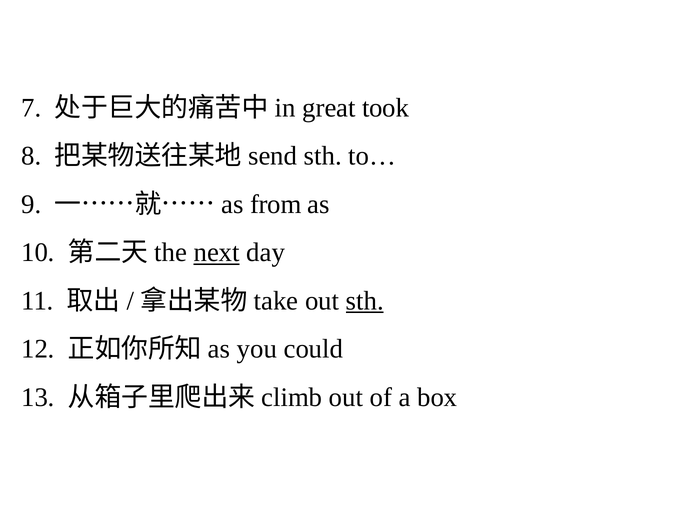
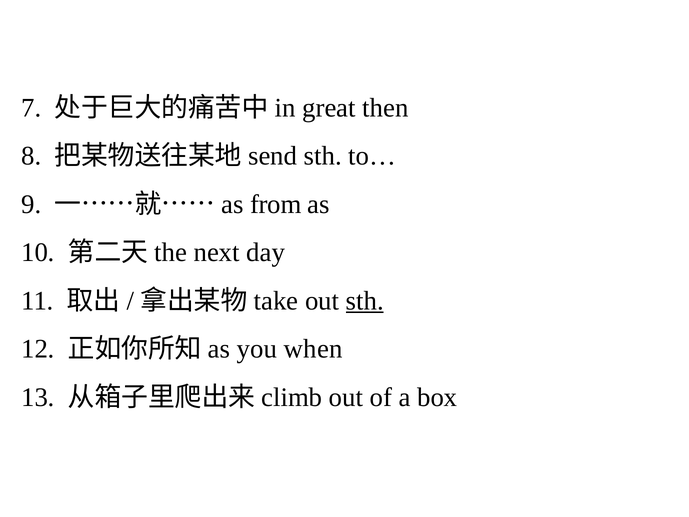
took: took -> then (385, 108)
next underline: present -> none (217, 252)
could: could -> when (313, 349)
